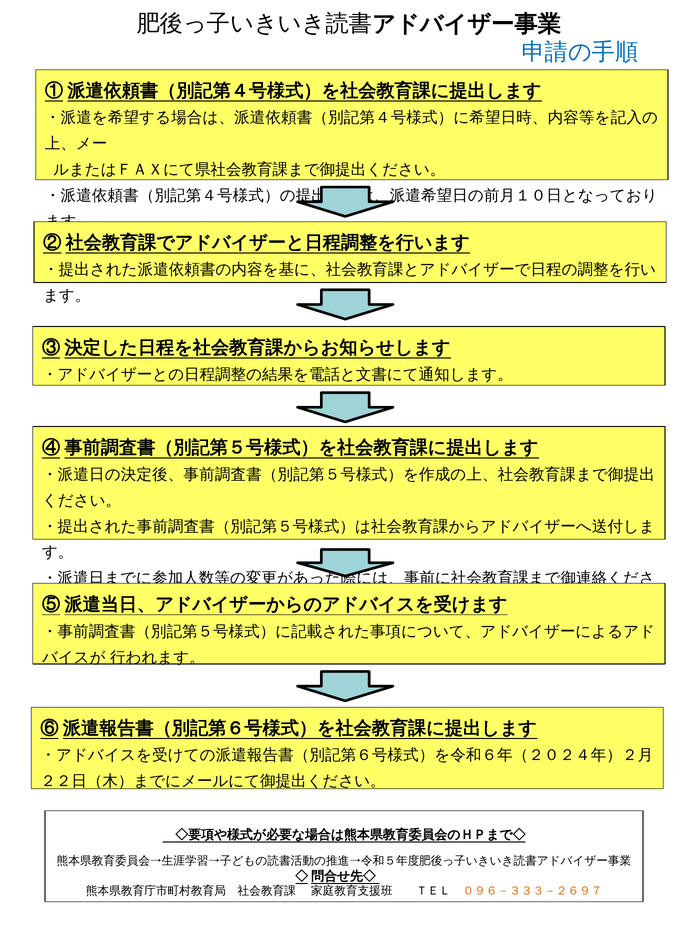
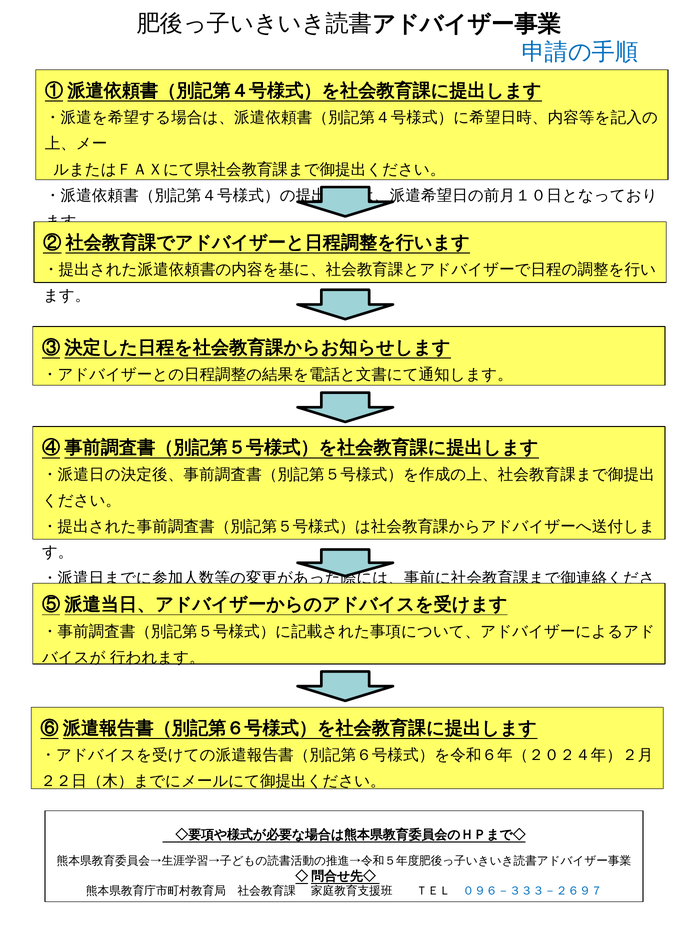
０９６－３３３－２６９７ colour: orange -> blue (533, 891)
